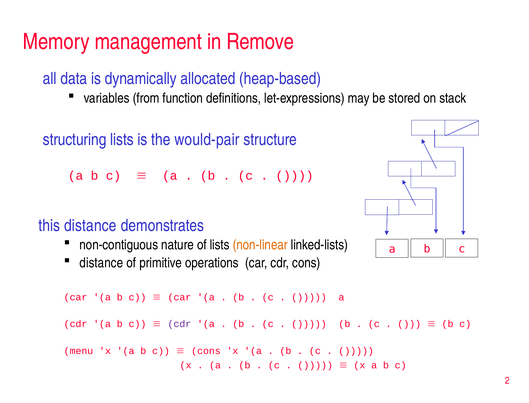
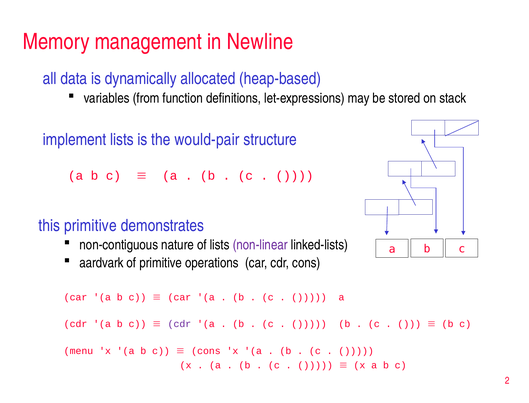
Remove: Remove -> Newline (260, 42)
structuring: structuring -> implement (75, 140)
this distance: distance -> primitive (90, 226)
non-linear colour: orange -> purple (260, 245)
distance: distance -> aardvark (102, 263)
